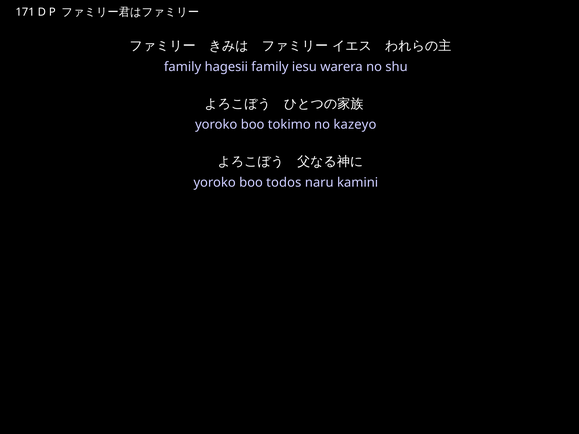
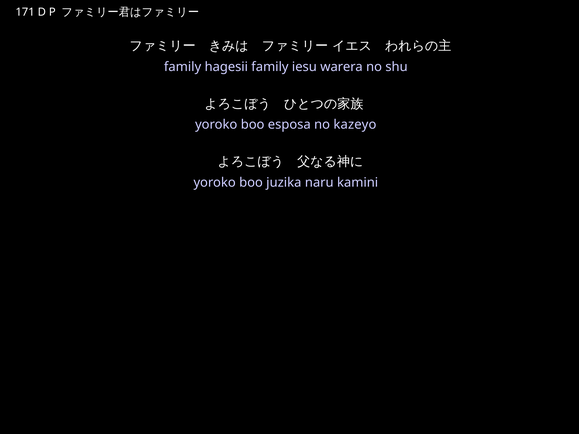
tokimo: tokimo -> esposa (289, 125)
todos: todos -> juzika (284, 182)
